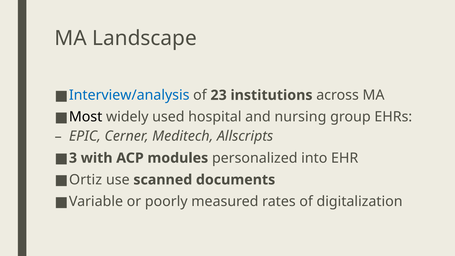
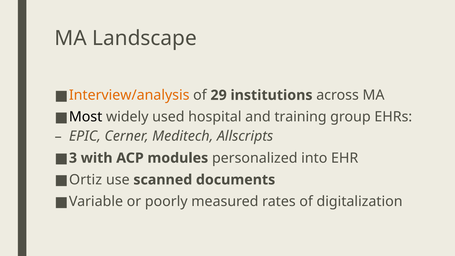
Interview/analysis colour: blue -> orange (129, 95)
23: 23 -> 29 (219, 95)
nursing: nursing -> training (301, 117)
